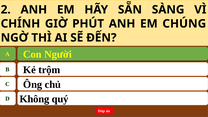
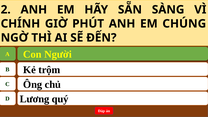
Không: Không -> Lương (34, 99)
